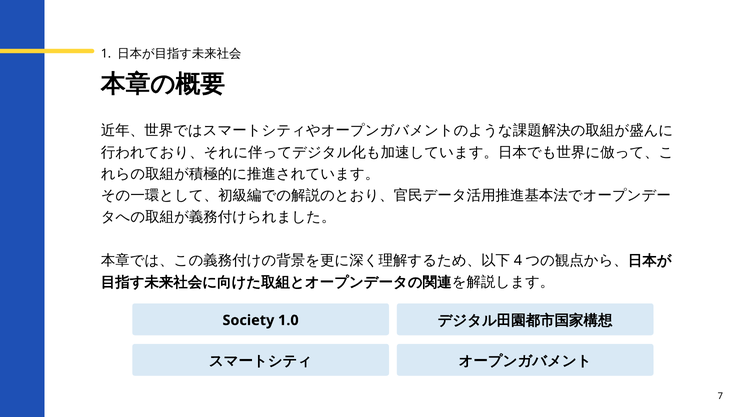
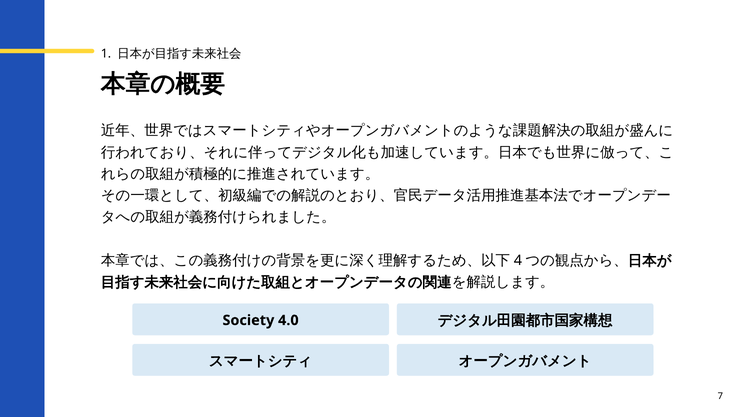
1.0: 1.0 -> 4.0 (288, 321)
